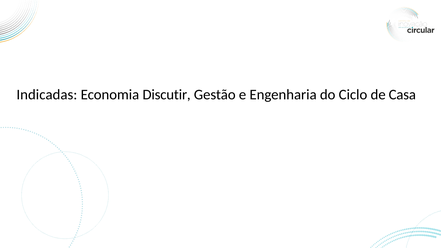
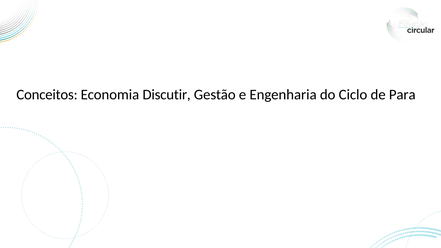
Indicadas: Indicadas -> Conceitos (47, 95)
Casa: Casa -> Para (402, 95)
